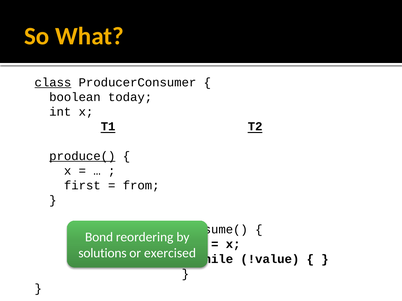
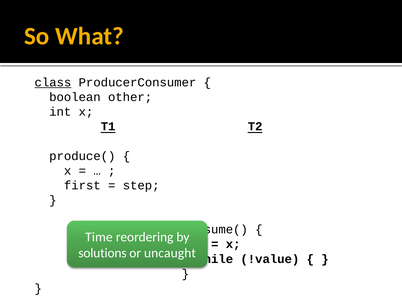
today: today -> other (130, 97)
produce( underline: present -> none (82, 156)
from: from -> step (141, 186)
Bond: Bond -> Time (99, 237)
exercised: exercised -> uncaught (170, 254)
